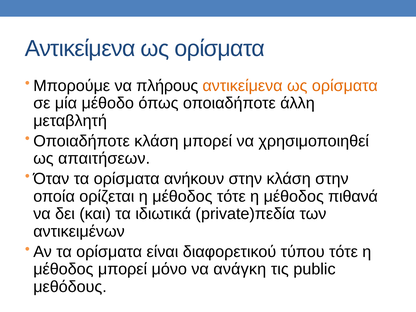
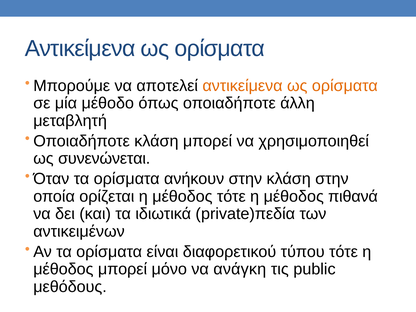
πλήρους: πλήρους -> αποτελεί (167, 86)
απαιτήσεων: απαιτήσεων -> συνενώνεται (104, 159)
